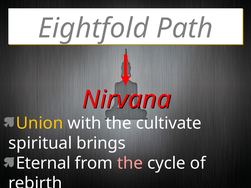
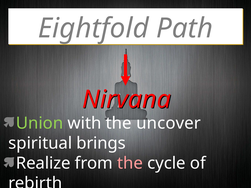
Union colour: yellow -> light green (40, 123)
cultivate: cultivate -> uncover (169, 123)
Eternal: Eternal -> Realize (43, 163)
